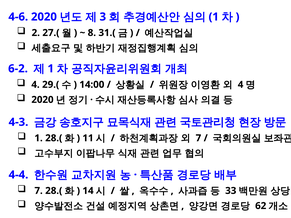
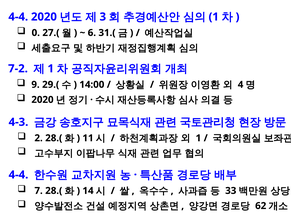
4-6: 4-6 -> 4-4 (18, 17)
2: 2 -> 0 (36, 33)
8: 8 -> 6 (92, 33)
6-2: 6-2 -> 7-2 (18, 69)
4: 4 -> 9 (36, 85)
1: 1 -> 2 (39, 138)
7: 7 -> 1 (198, 138)
